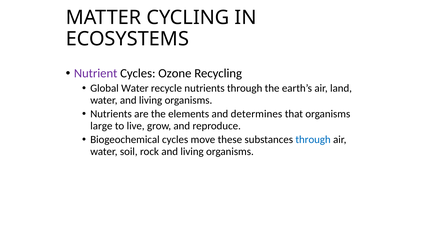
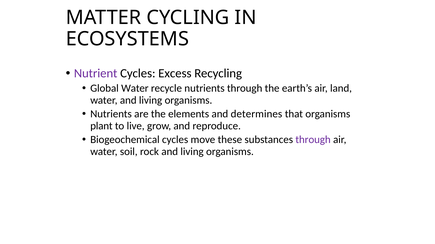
Ozone: Ozone -> Excess (175, 74)
large: large -> plant (101, 126)
through colour: blue -> purple (313, 140)
